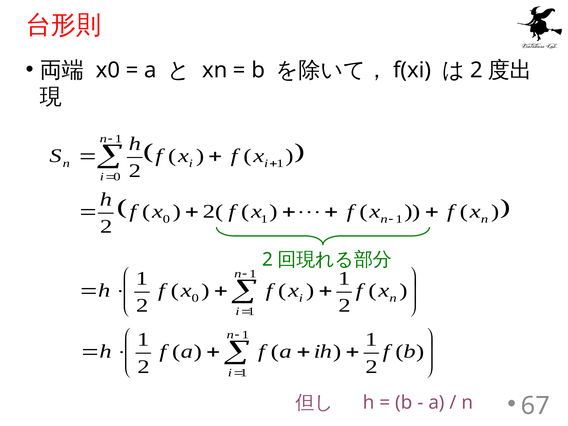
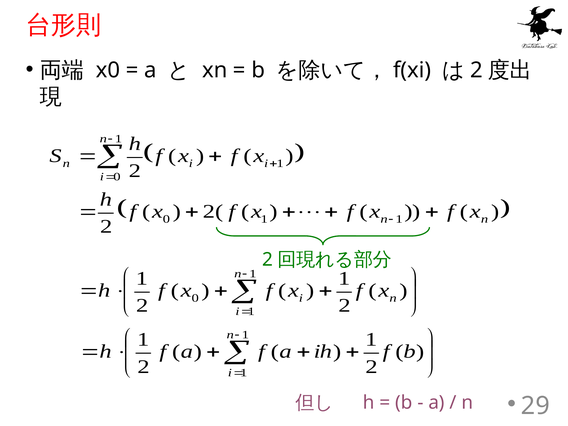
67: 67 -> 29 (535, 406)
